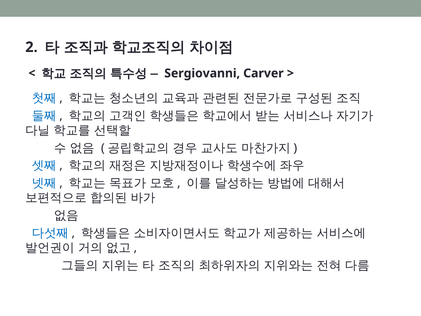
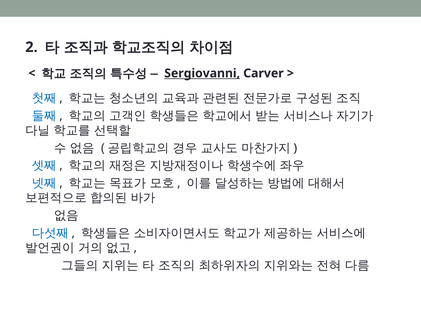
Sergiovanni underline: none -> present (202, 73)
